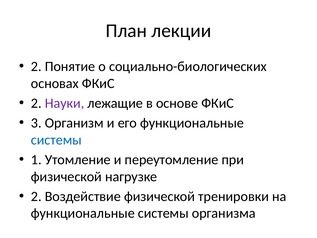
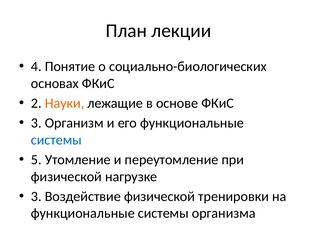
2: 2 -> 4 (36, 67)
Науки colour: purple -> orange (65, 103)
1: 1 -> 5 (36, 160)
2: 2 -> 3 (36, 196)
